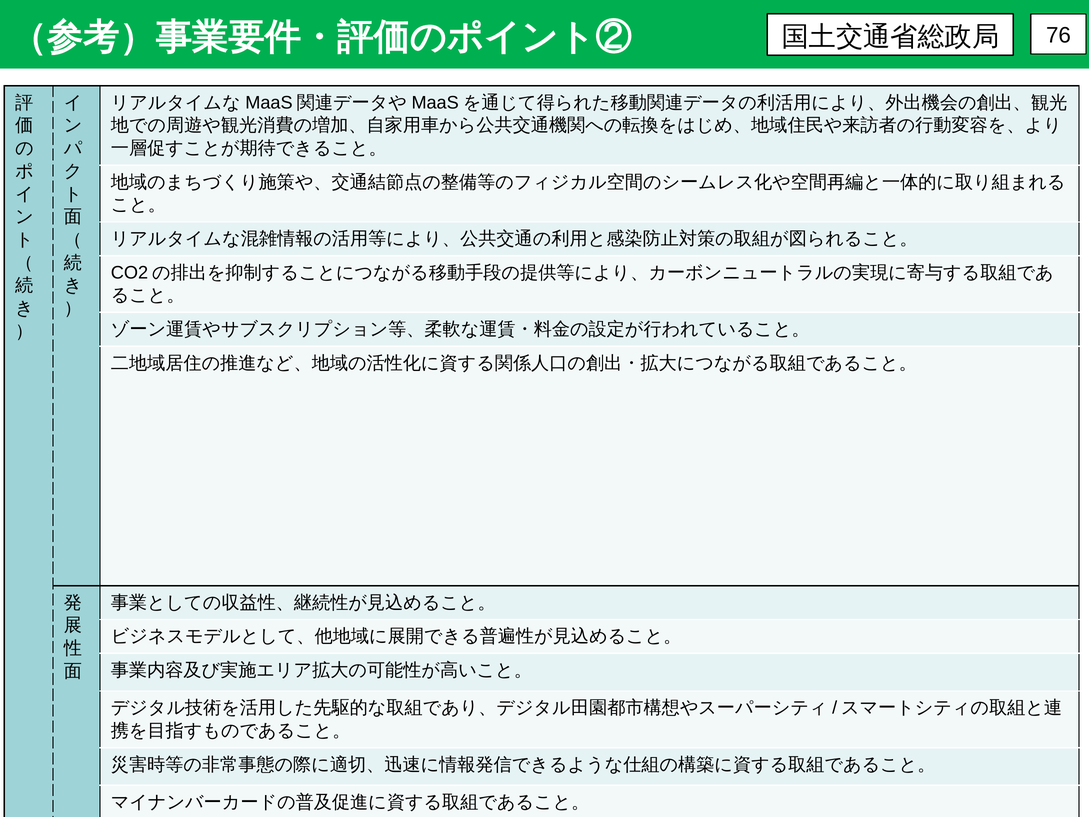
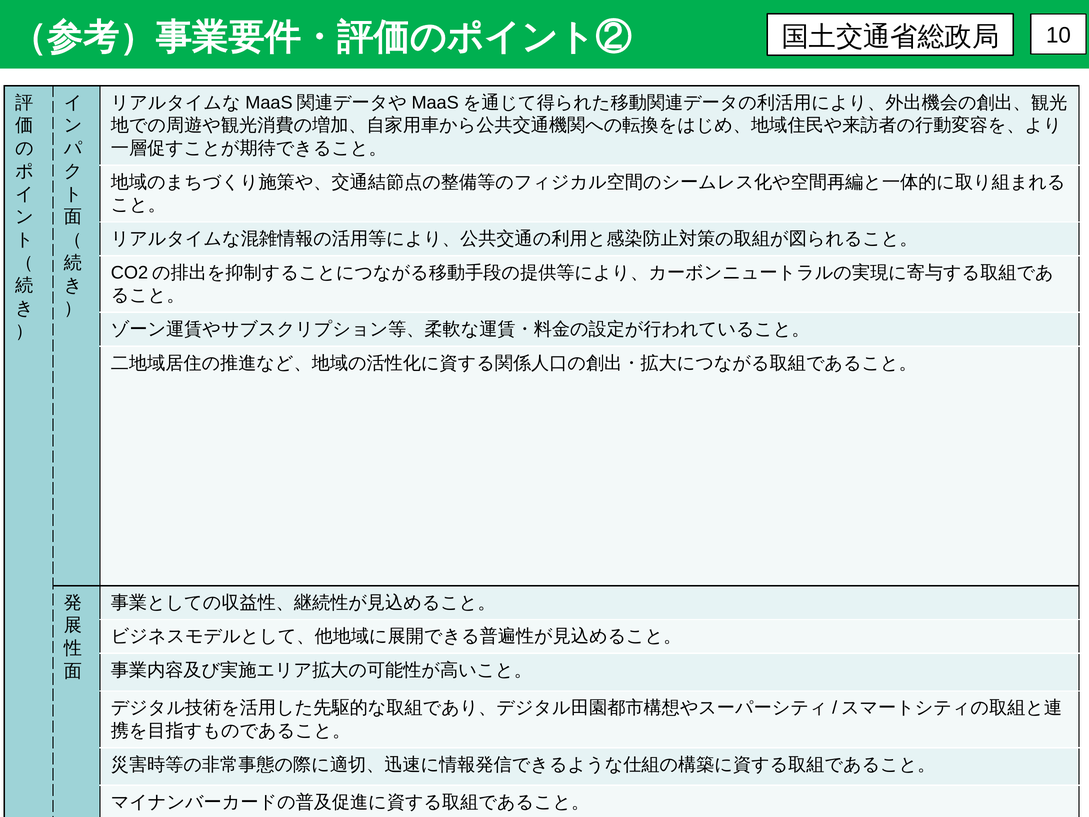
76: 76 -> 10 (1058, 36)
